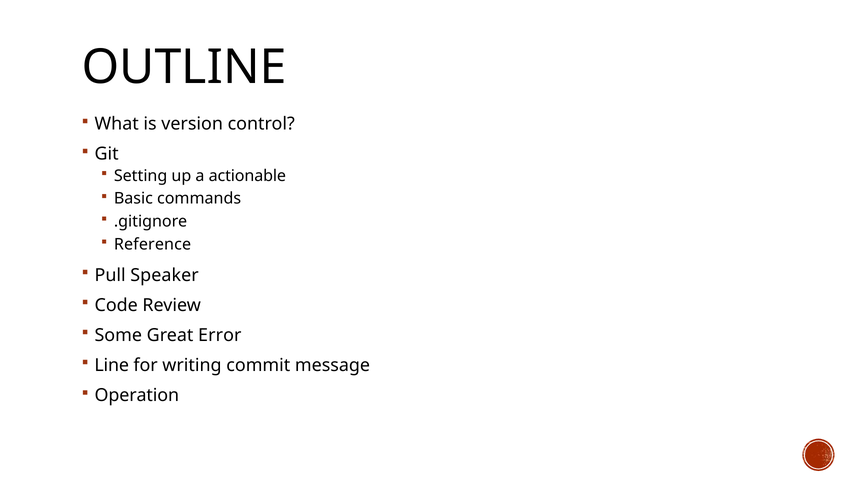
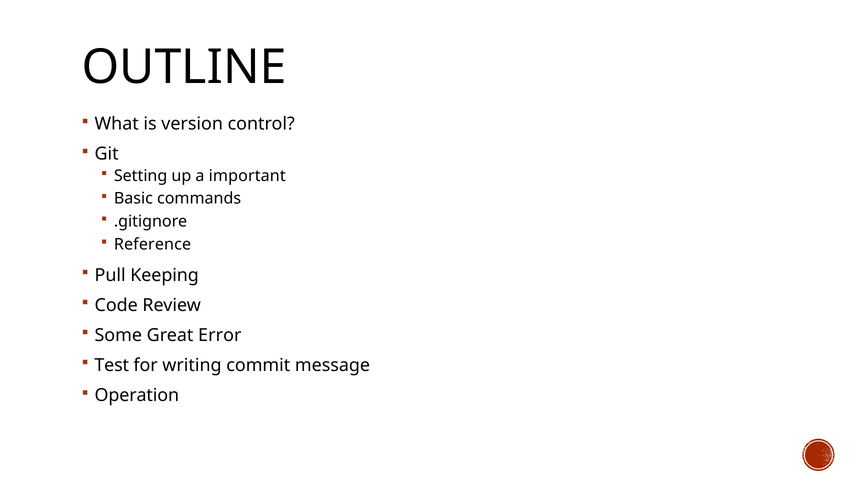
actionable: actionable -> important (247, 176)
Speaker: Speaker -> Keeping (165, 275)
Line: Line -> Test (112, 365)
